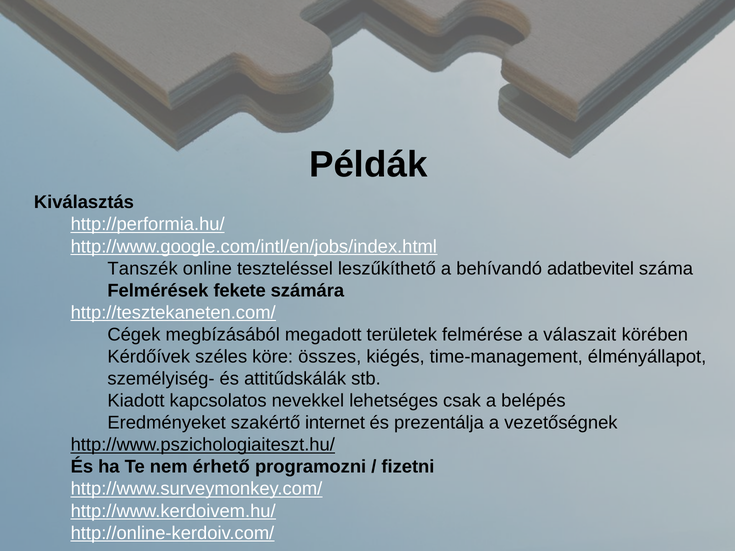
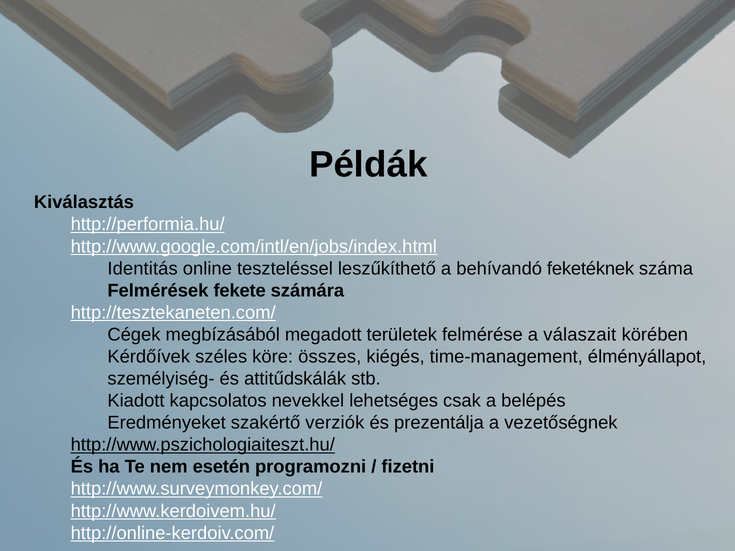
Tanszék: Tanszék -> Identitás (143, 269)
adatbevitel: adatbevitel -> feketéknek (591, 269)
internet: internet -> verziók (335, 423)
érhető: érhető -> esetén (221, 467)
